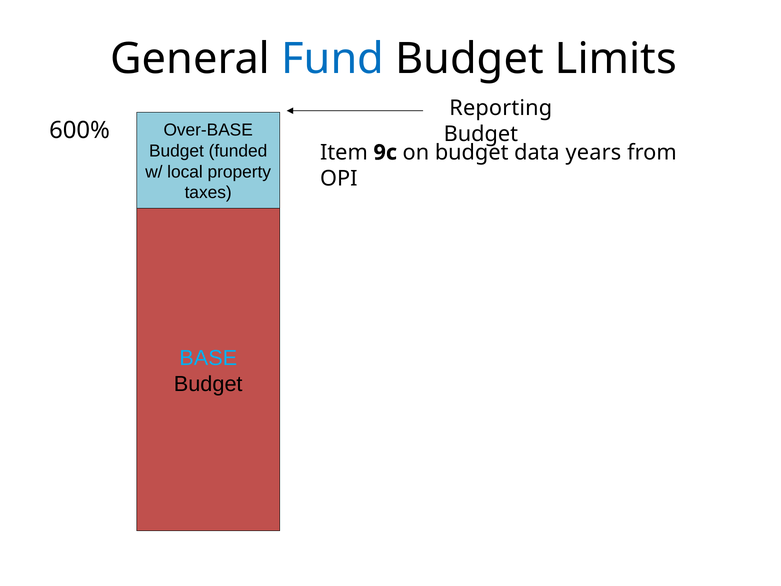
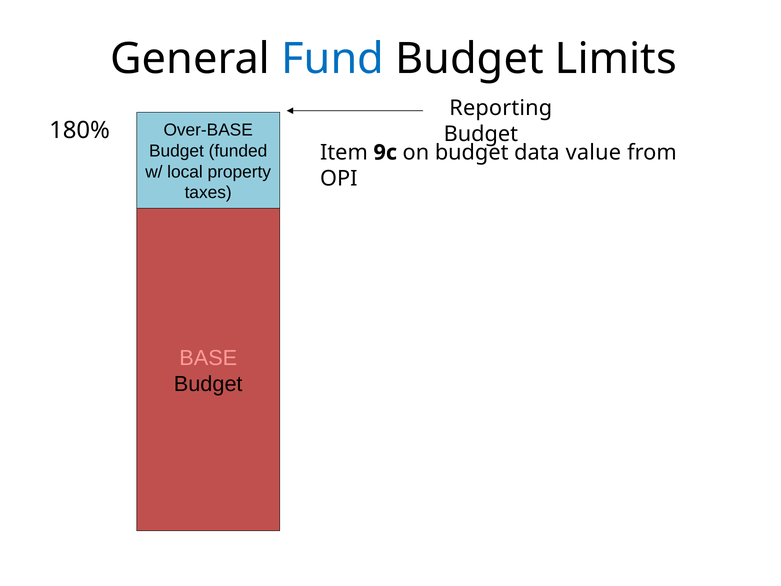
600%: 600% -> 180% (80, 130)
years: years -> value (593, 152)
BASE colour: light blue -> pink (208, 358)
